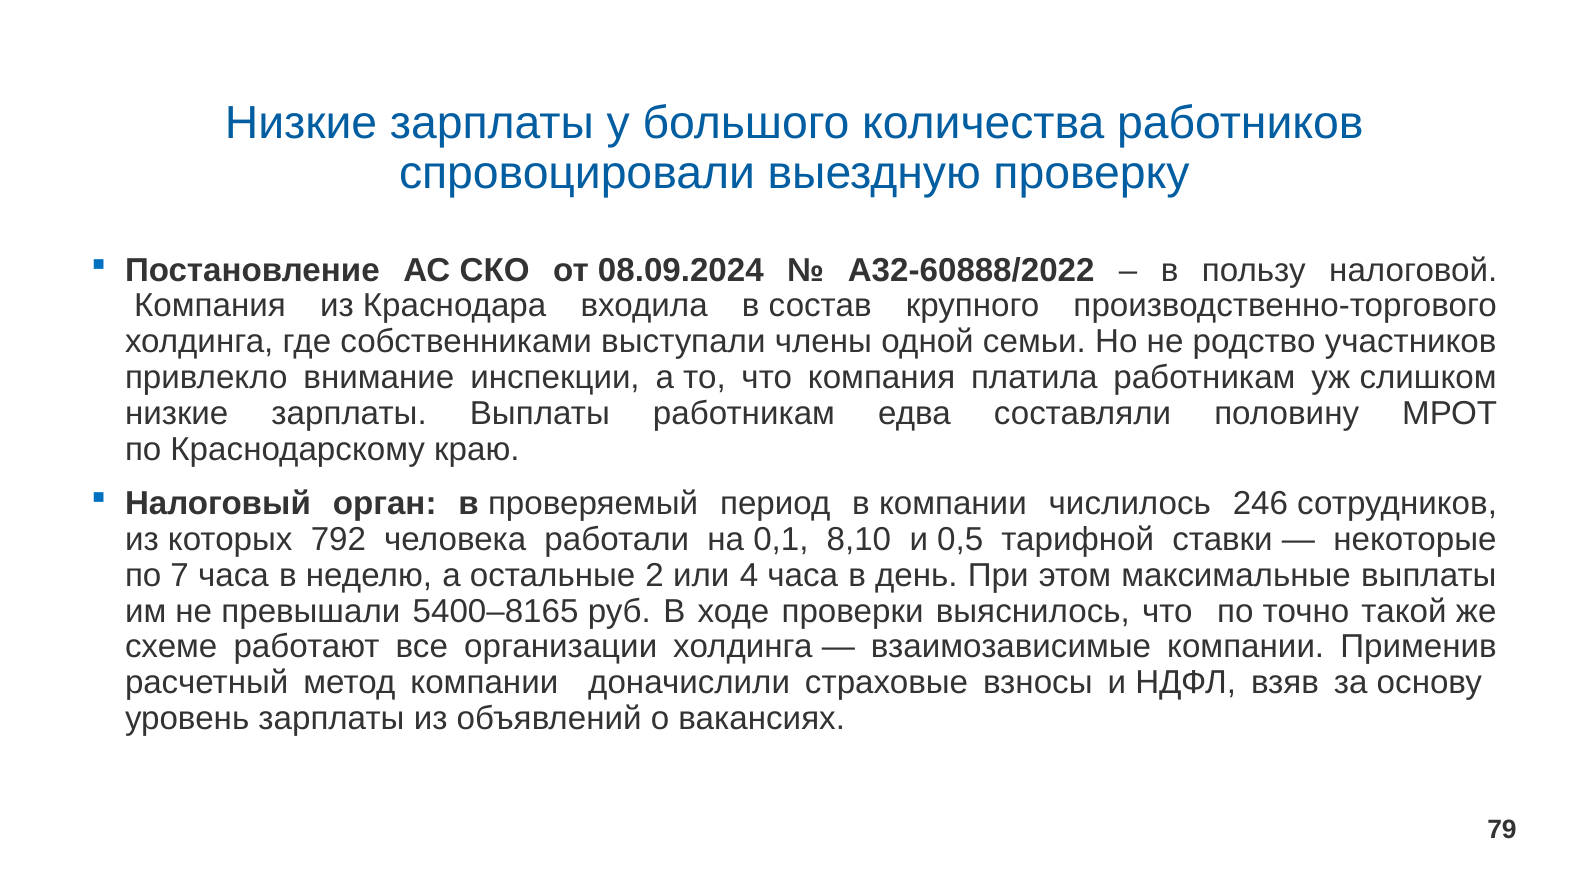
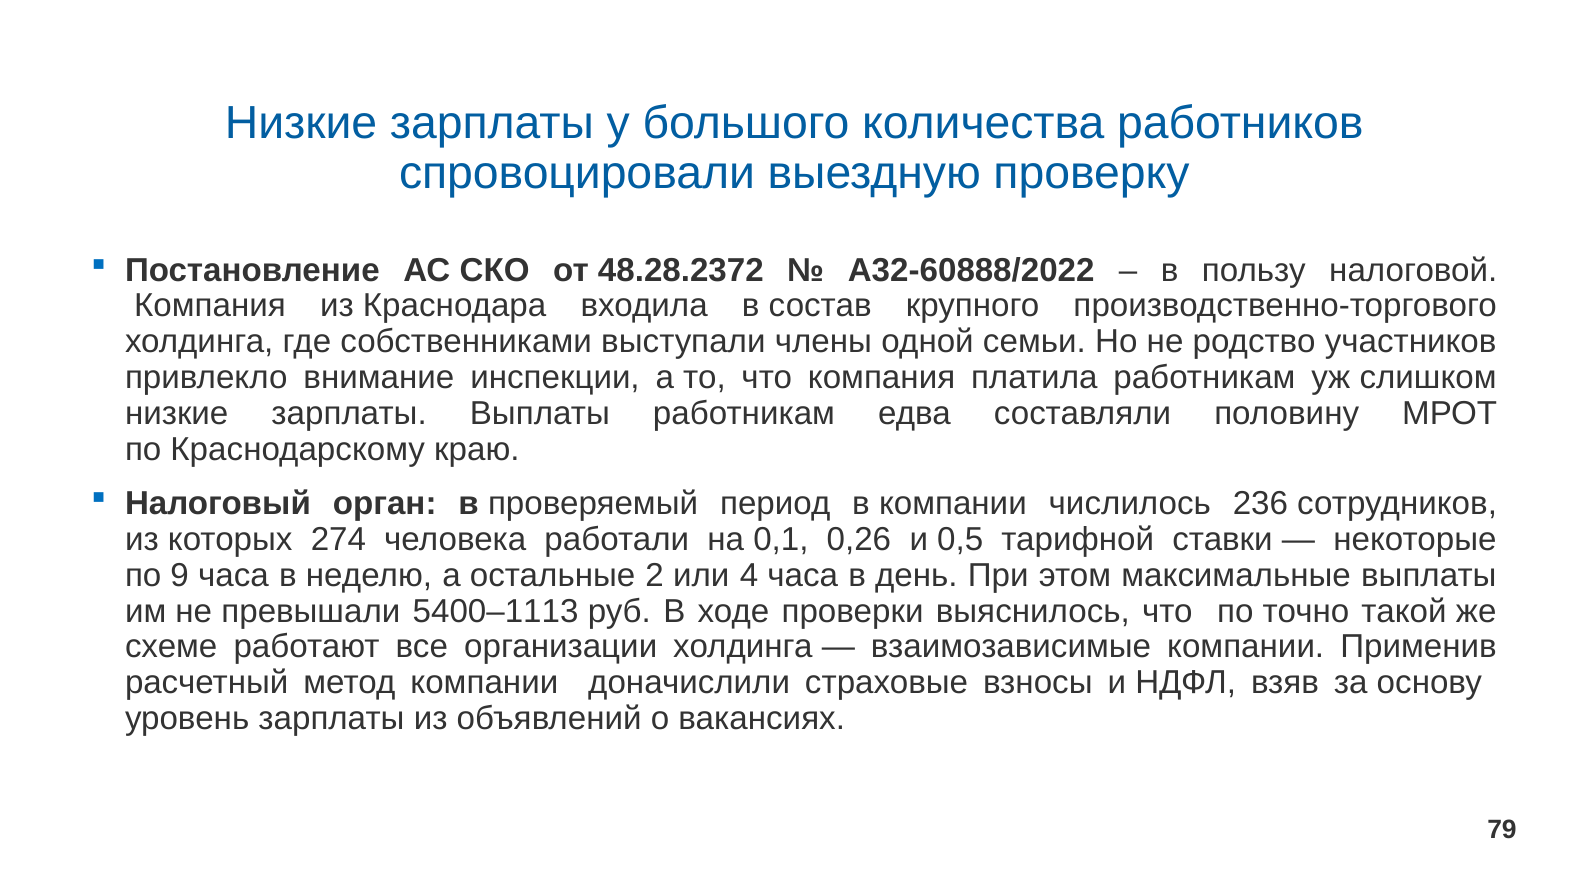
08.09.2024: 08.09.2024 -> 48.28.2372 (681, 270)
246: 246 -> 236 (1260, 504)
792: 792 -> 274 (338, 539)
8,10: 8,10 -> 0,26 (859, 539)
7: 7 -> 9 (180, 575)
5400–8165: 5400–8165 -> 5400–1113 (496, 611)
